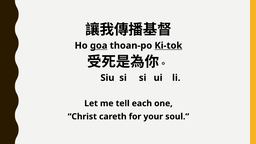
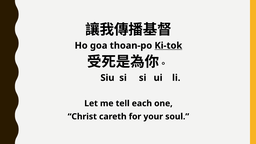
goa underline: present -> none (99, 46)
